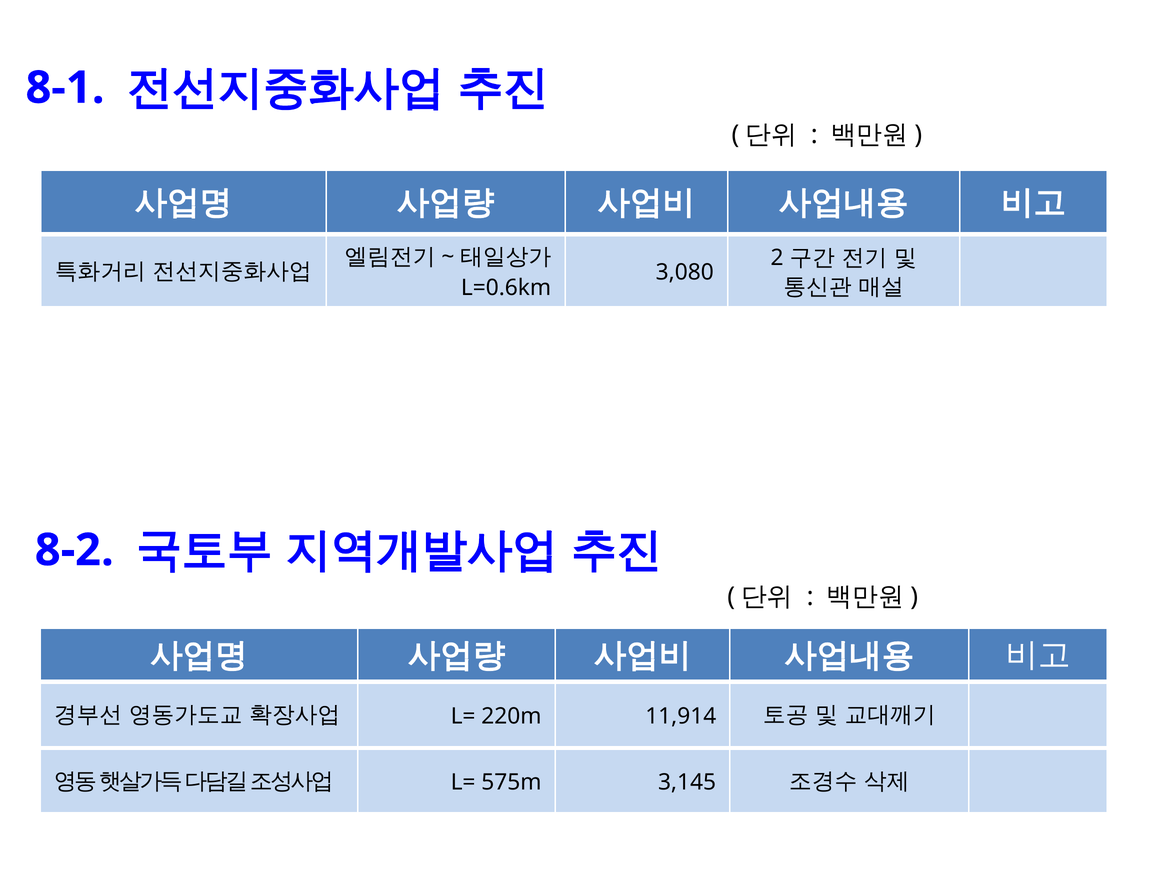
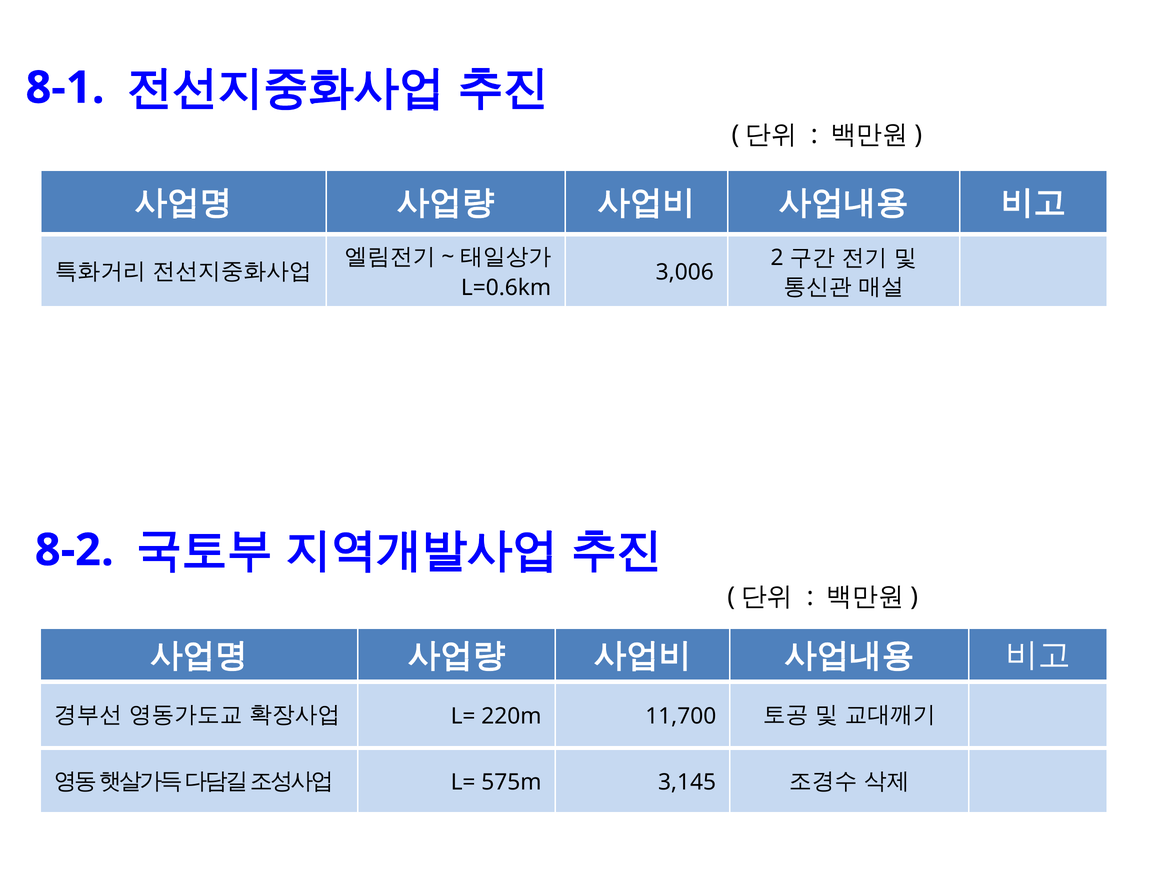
3,080: 3,080 -> 3,006 (685, 273)
11,914: 11,914 -> 11,700 (681, 716)
